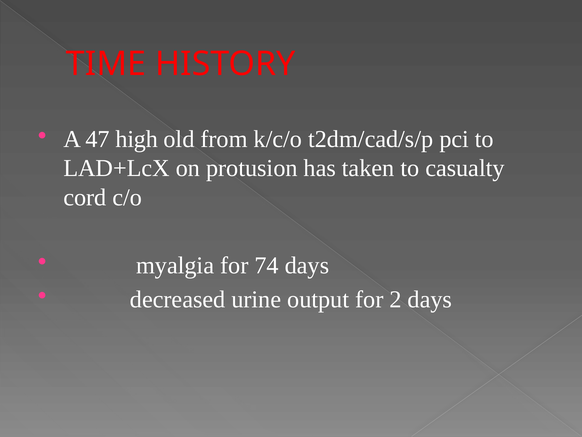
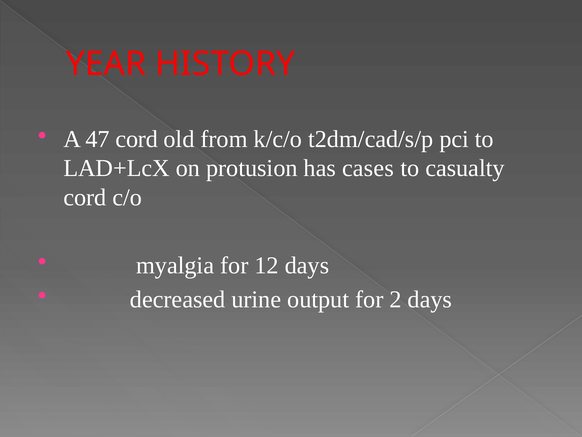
TIME: TIME -> YEAR (106, 64)
47 high: high -> cord (137, 139)
taken: taken -> cases (368, 168)
74: 74 -> 12 (267, 265)
